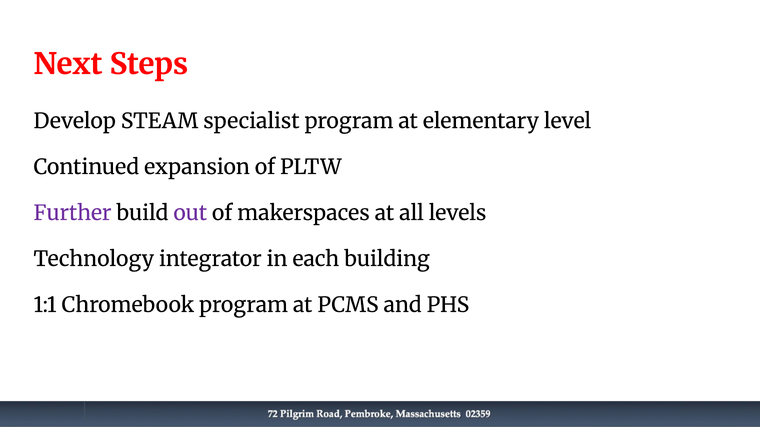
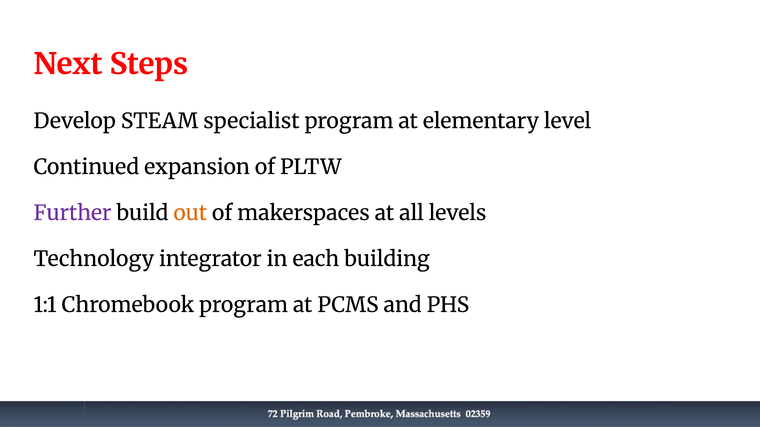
out colour: purple -> orange (190, 213)
